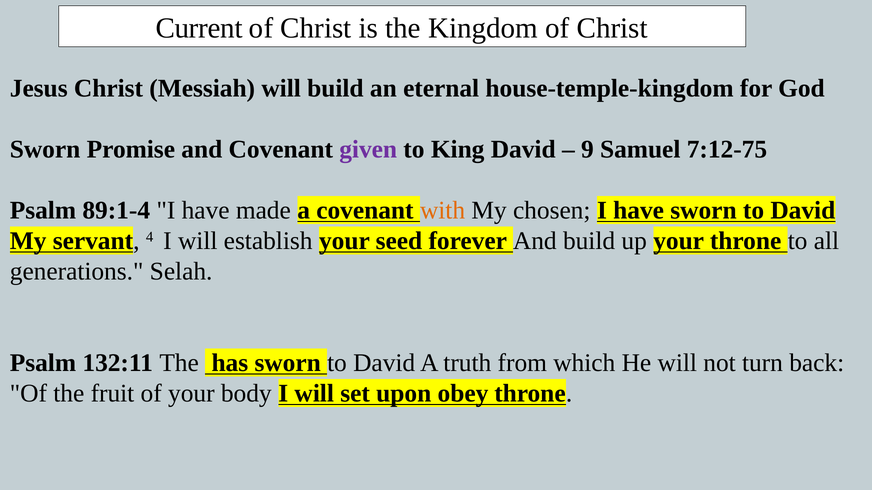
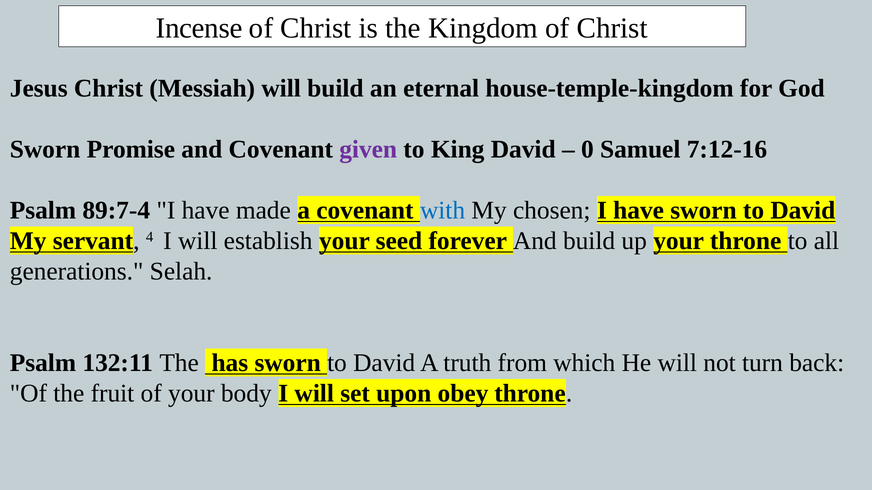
Current: Current -> Incense (199, 28)
9: 9 -> 0 (587, 149)
7:12-75: 7:12-75 -> 7:12-16 (727, 149)
89:1-4: 89:1-4 -> 89:7-4 (116, 210)
with colour: orange -> blue (443, 210)
